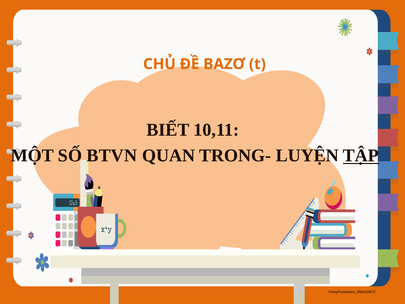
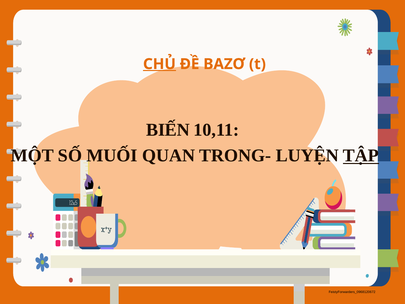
CHỦ underline: none -> present (159, 64)
BIẾT: BIẾT -> BIẾN (168, 130)
BTVN: BTVN -> MUỐI (112, 156)
